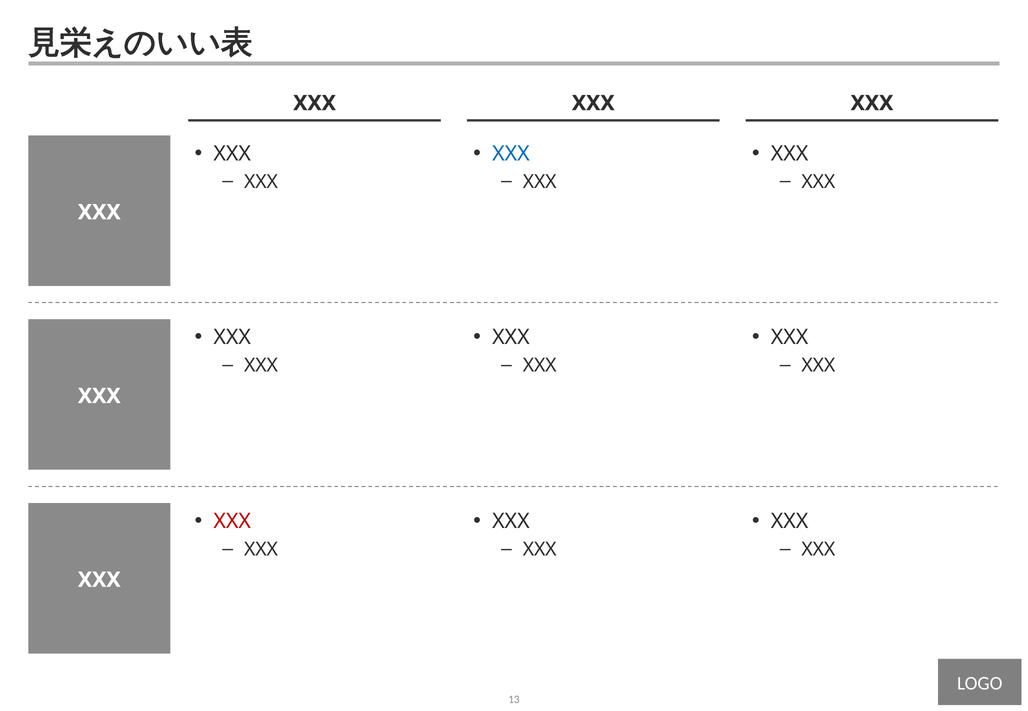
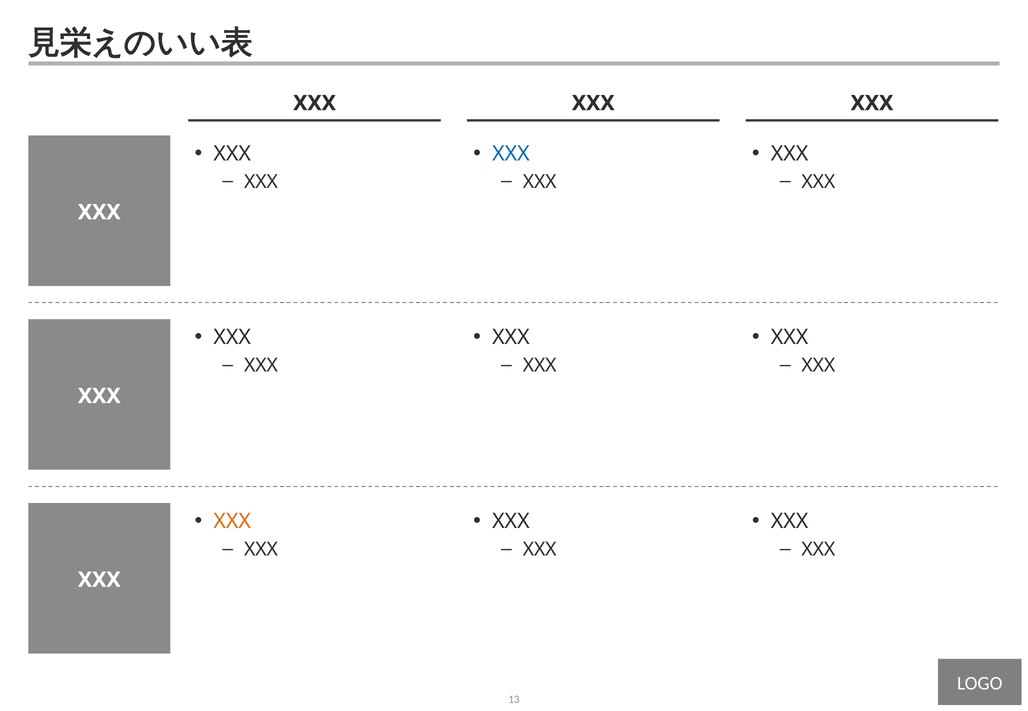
XXX colour: red -> orange (232, 522)
